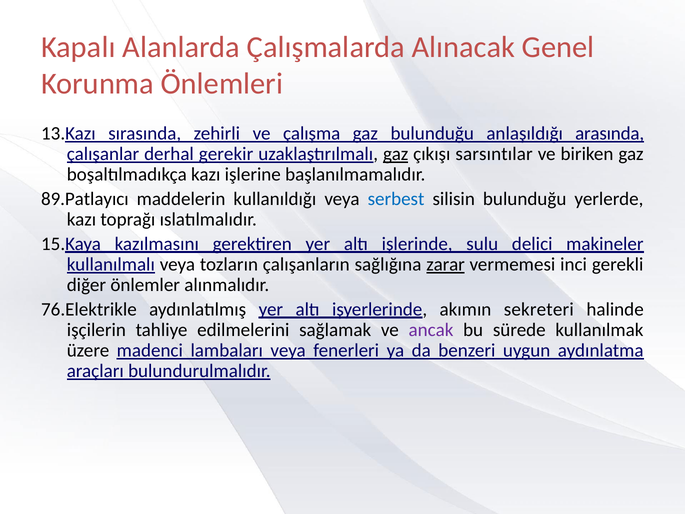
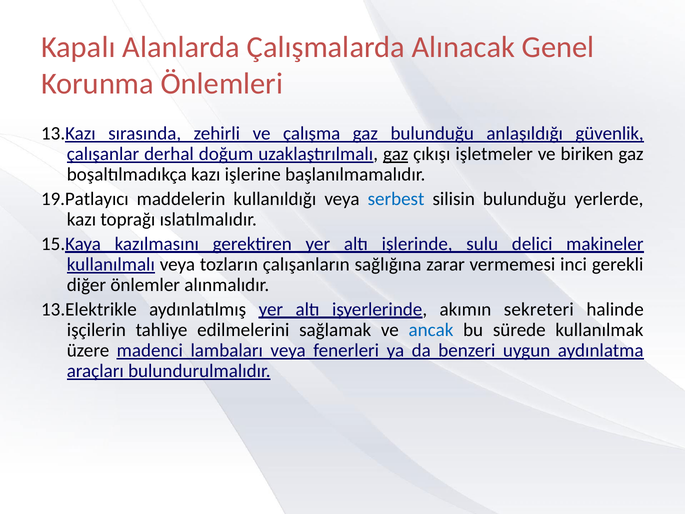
arasında: arasında -> güvenlik (610, 133)
gerekir: gerekir -> doğum (226, 154)
sarsıntılar: sarsıntılar -> işletmeler (494, 154)
89.Patlayıcı: 89.Patlayıcı -> 19.Patlayıcı (85, 199)
zarar underline: present -> none (446, 264)
76.Elektrikle: 76.Elektrikle -> 13.Elektrikle (89, 309)
ancak colour: purple -> blue (431, 330)
